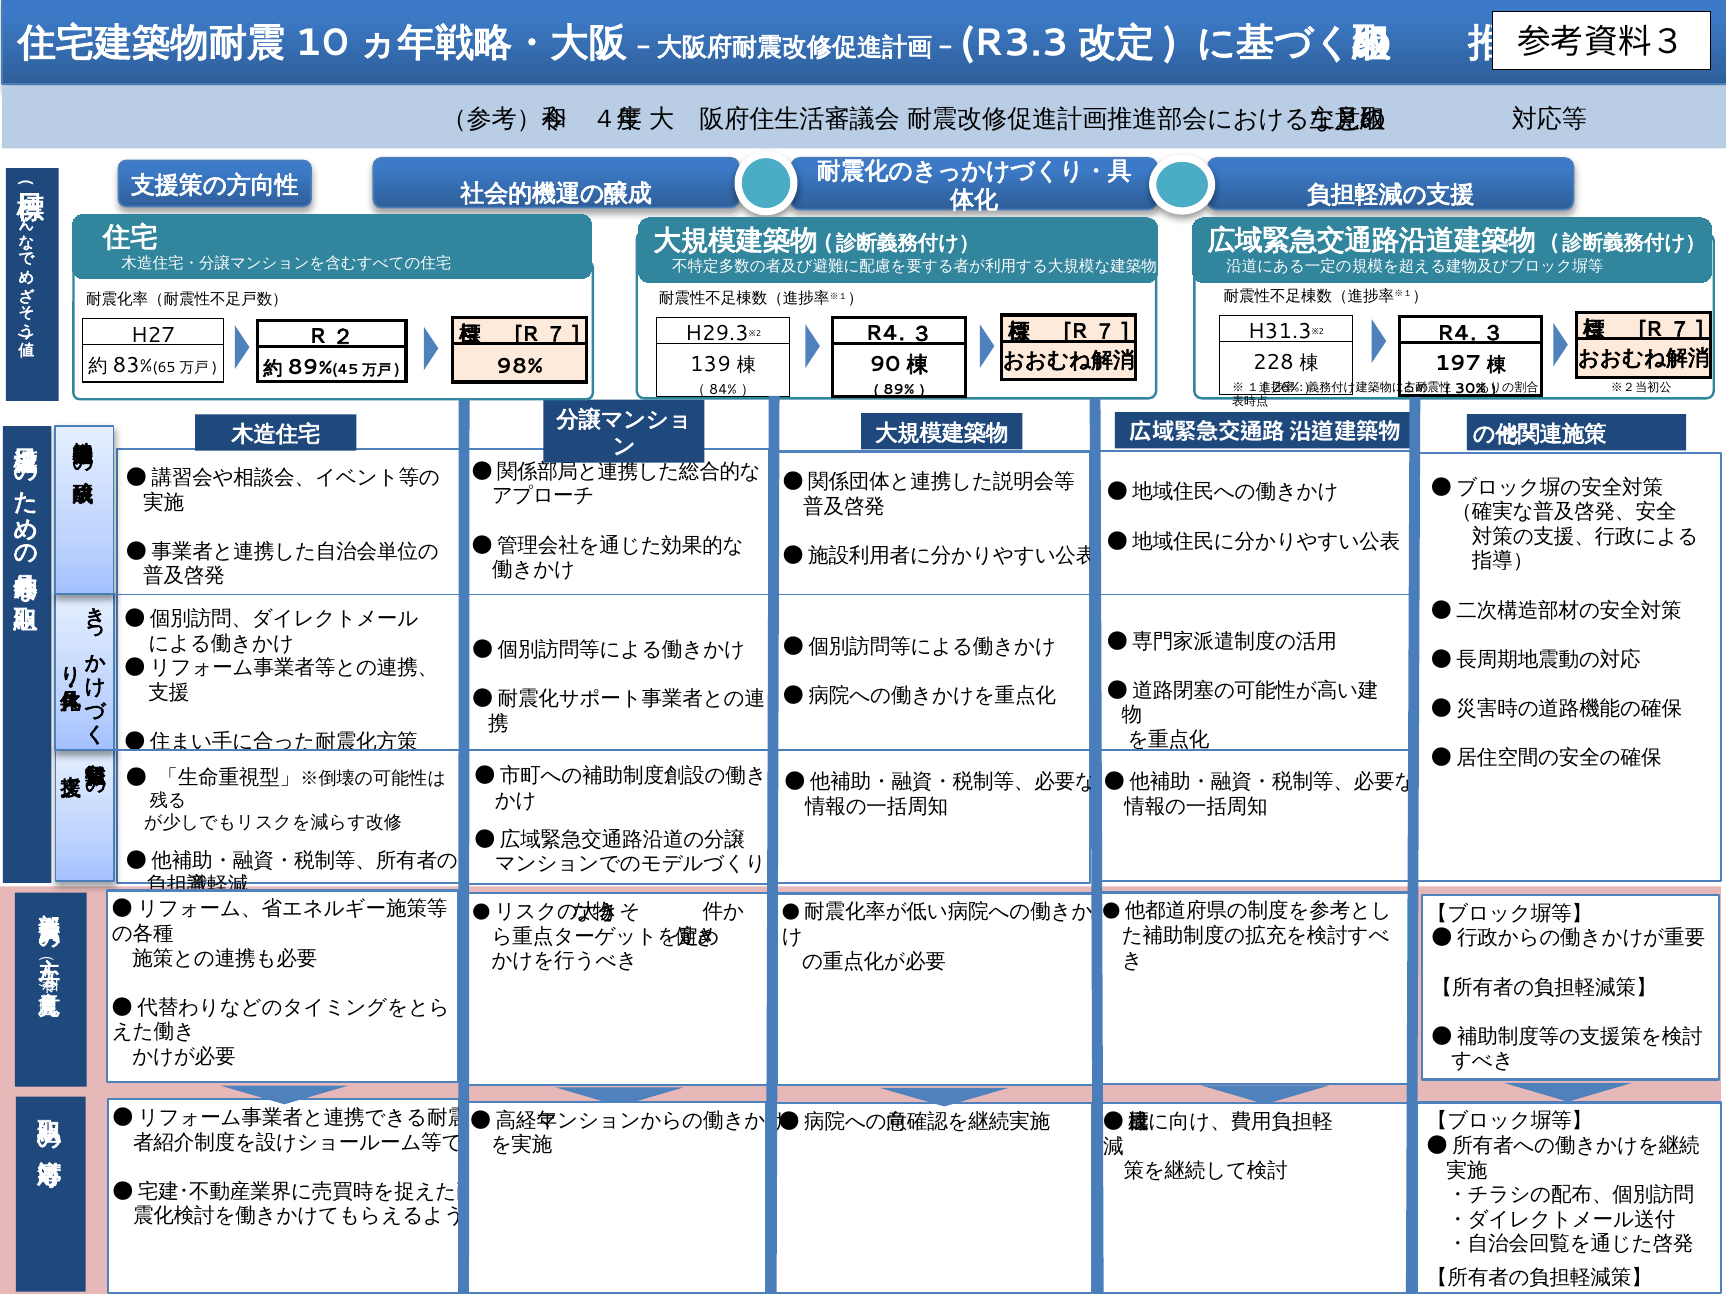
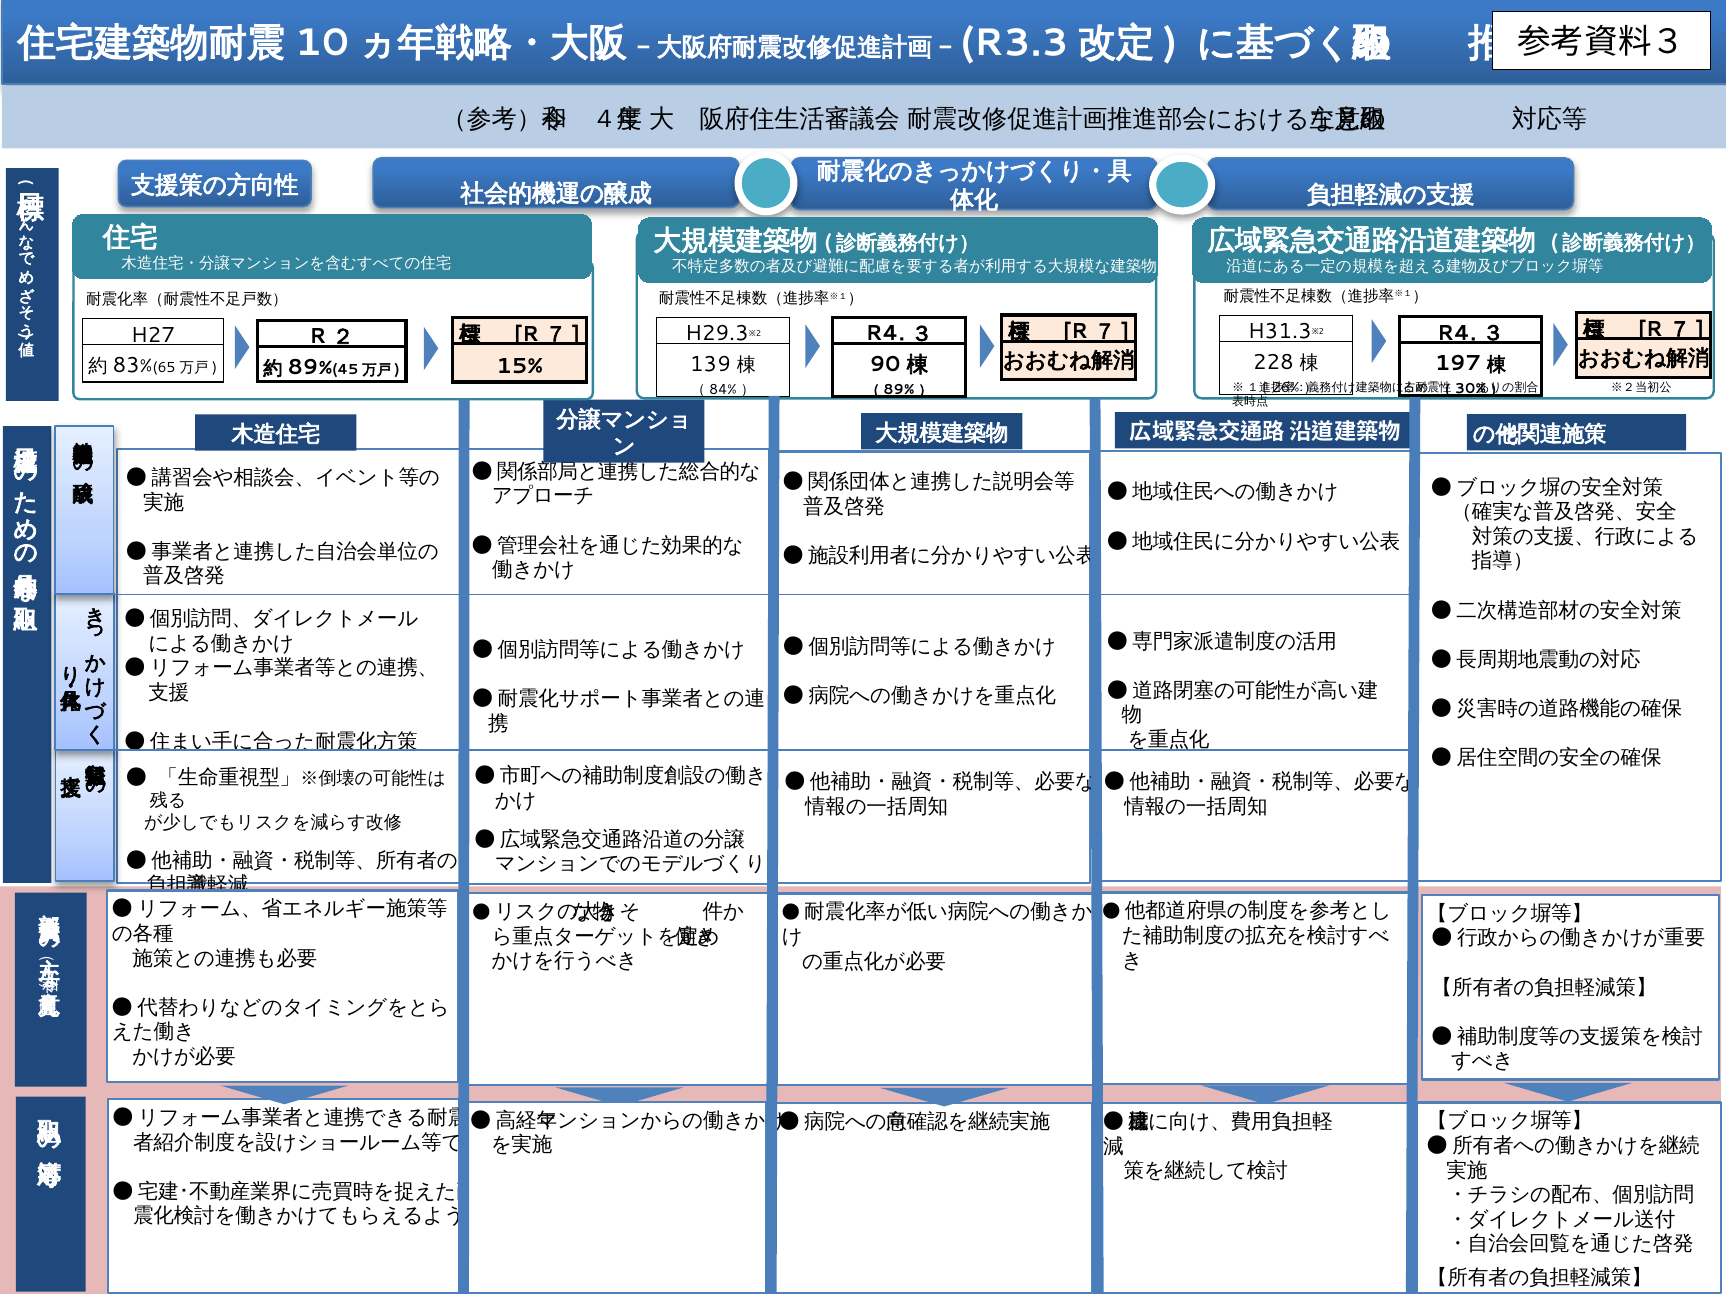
98%: 98% -> 15% (520, 366)
